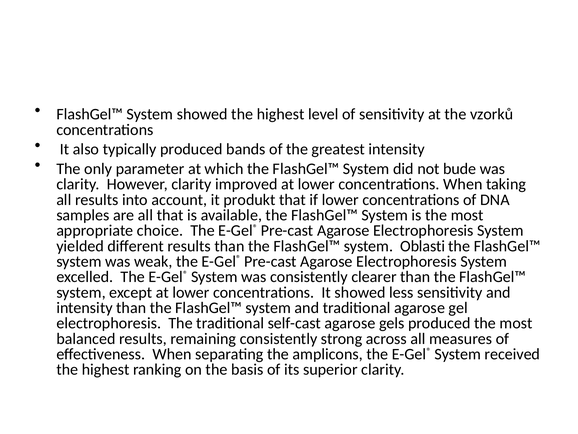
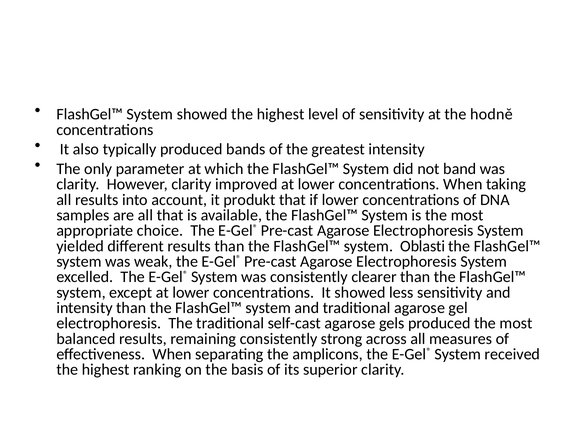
vzorků: vzorků -> hodně (491, 114)
bude: bude -> band (460, 169)
